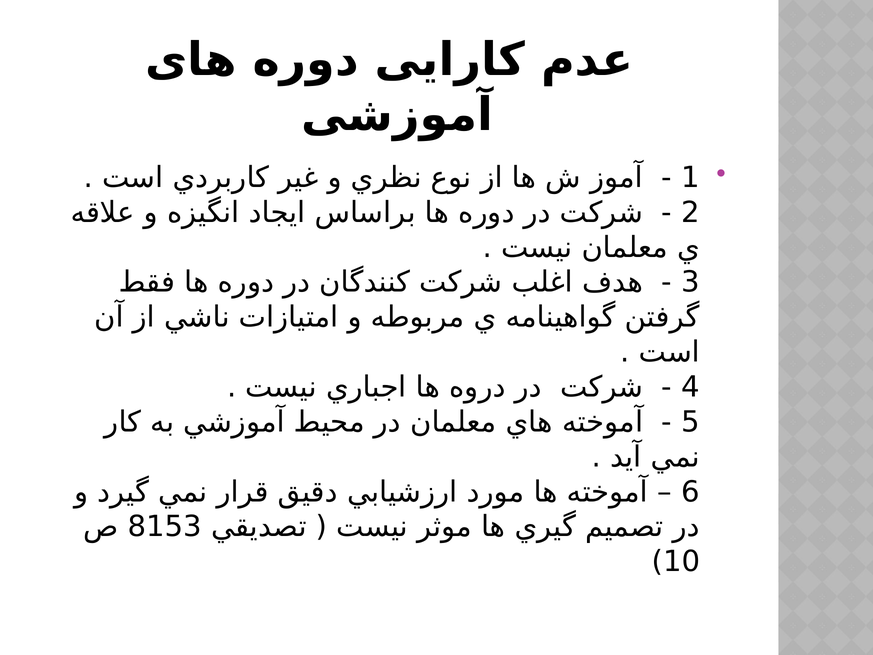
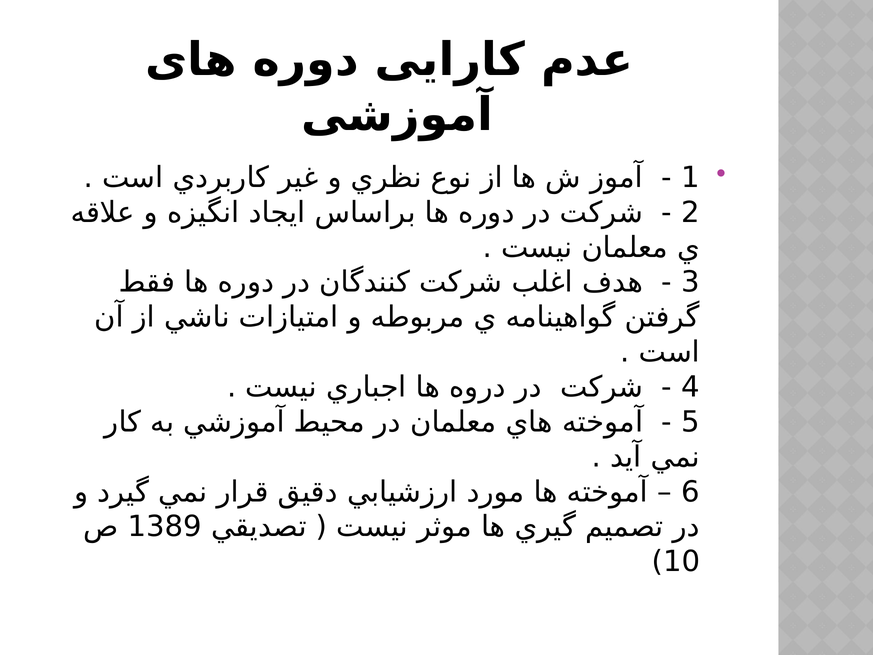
8153: 8153 -> 1389 (165, 527)
